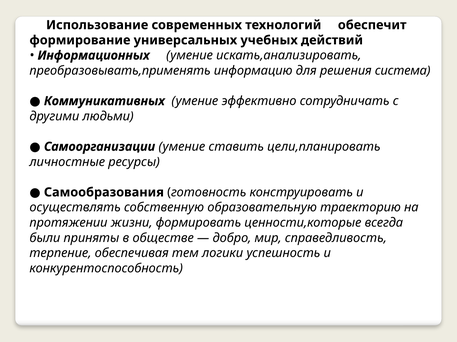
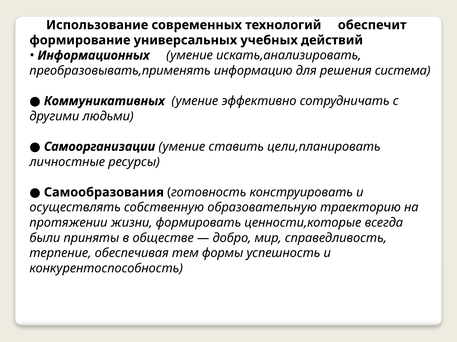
логики: логики -> формы (223, 254)
